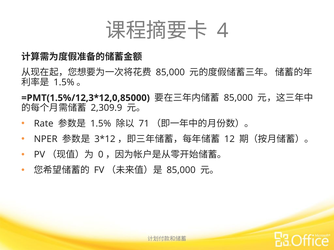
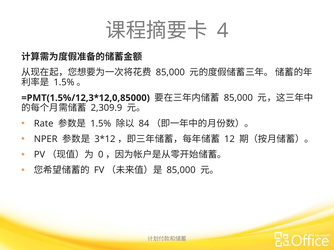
71: 71 -> 84 (144, 124)
